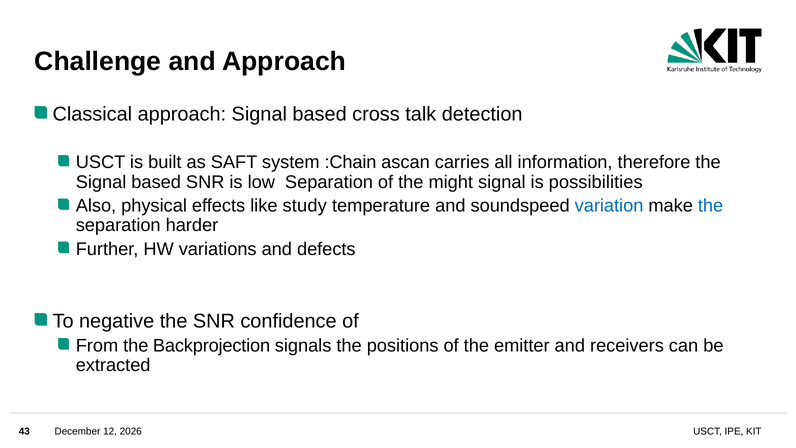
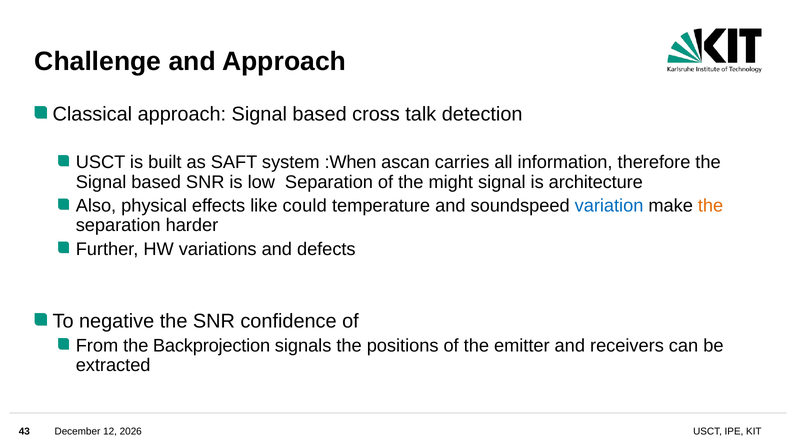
:Chain: :Chain -> :When (351, 162)
possibilities: possibilities -> architecture (596, 182)
study: study -> could (305, 206)
the colour: blue -> orange (711, 206)
